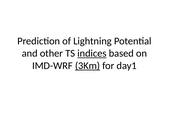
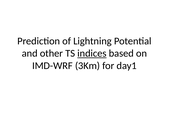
3Km underline: present -> none (87, 66)
